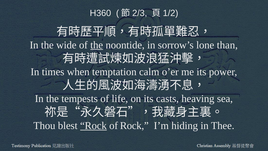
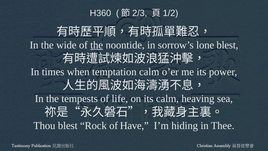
lone than: than -> blest (227, 45)
its casts: casts -> calm (167, 99)
Rock underline: present -> none (93, 125)
of Rock: Rock -> Have (134, 125)
